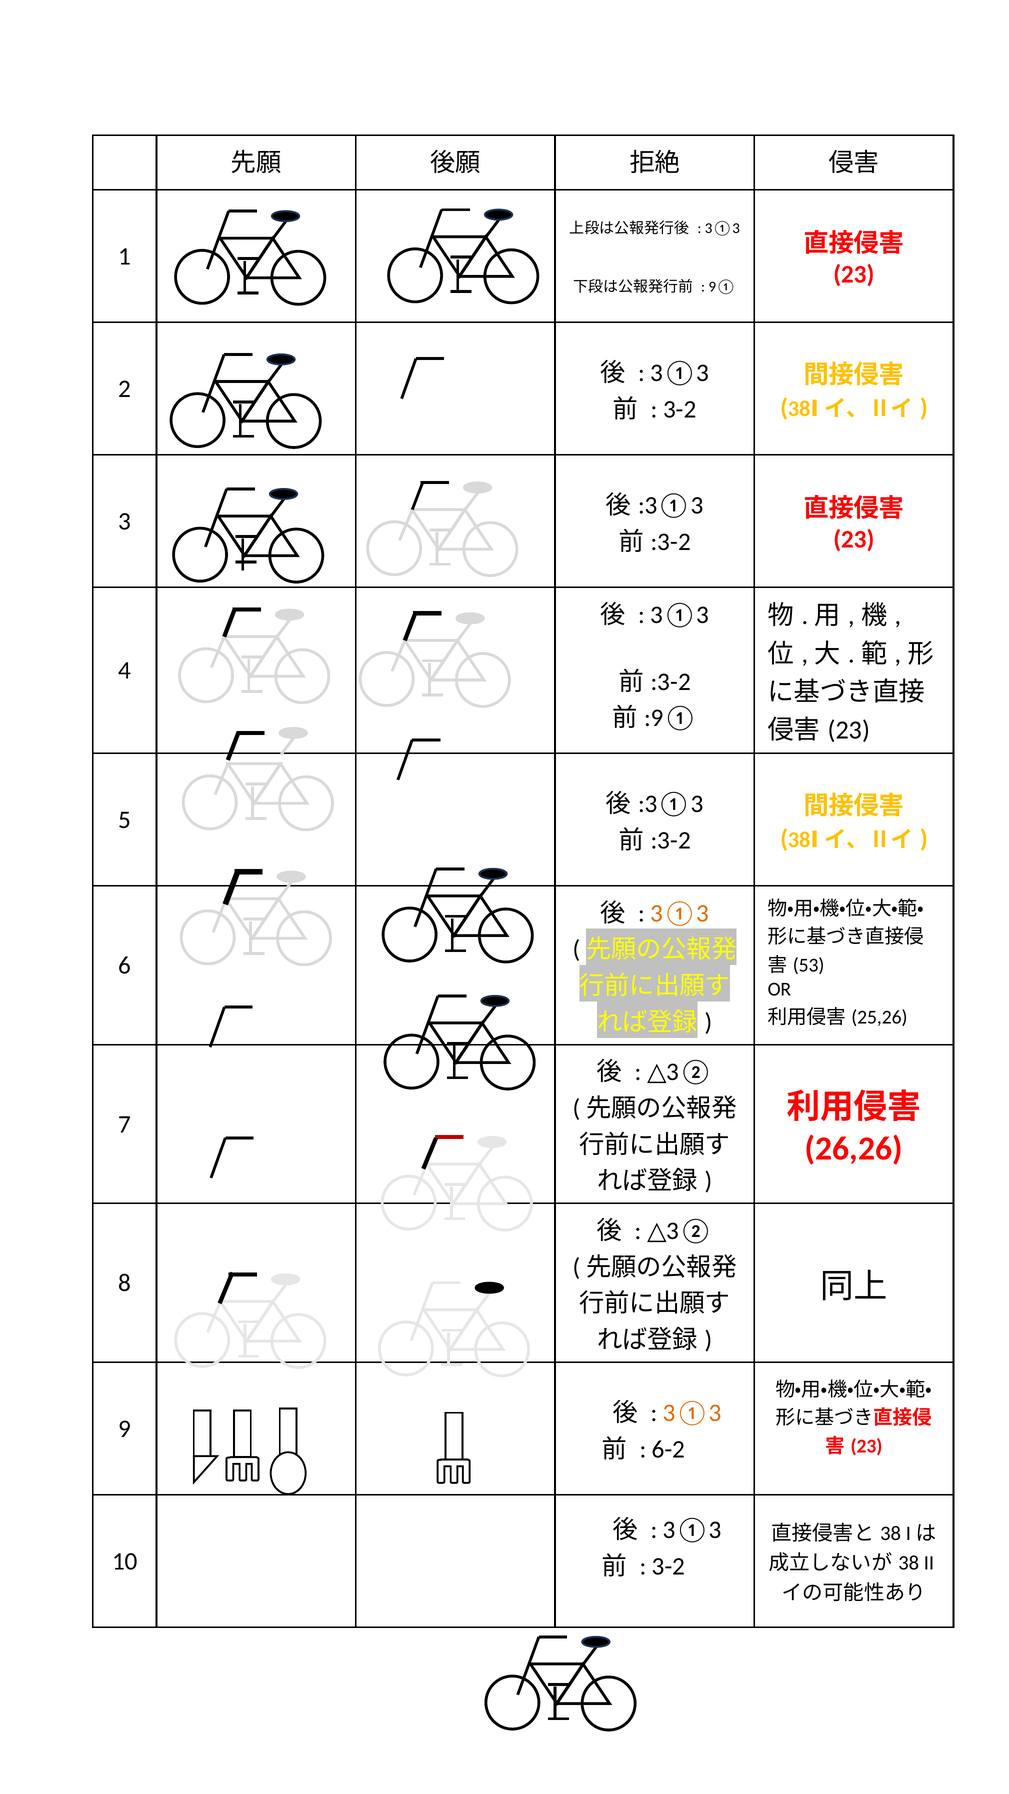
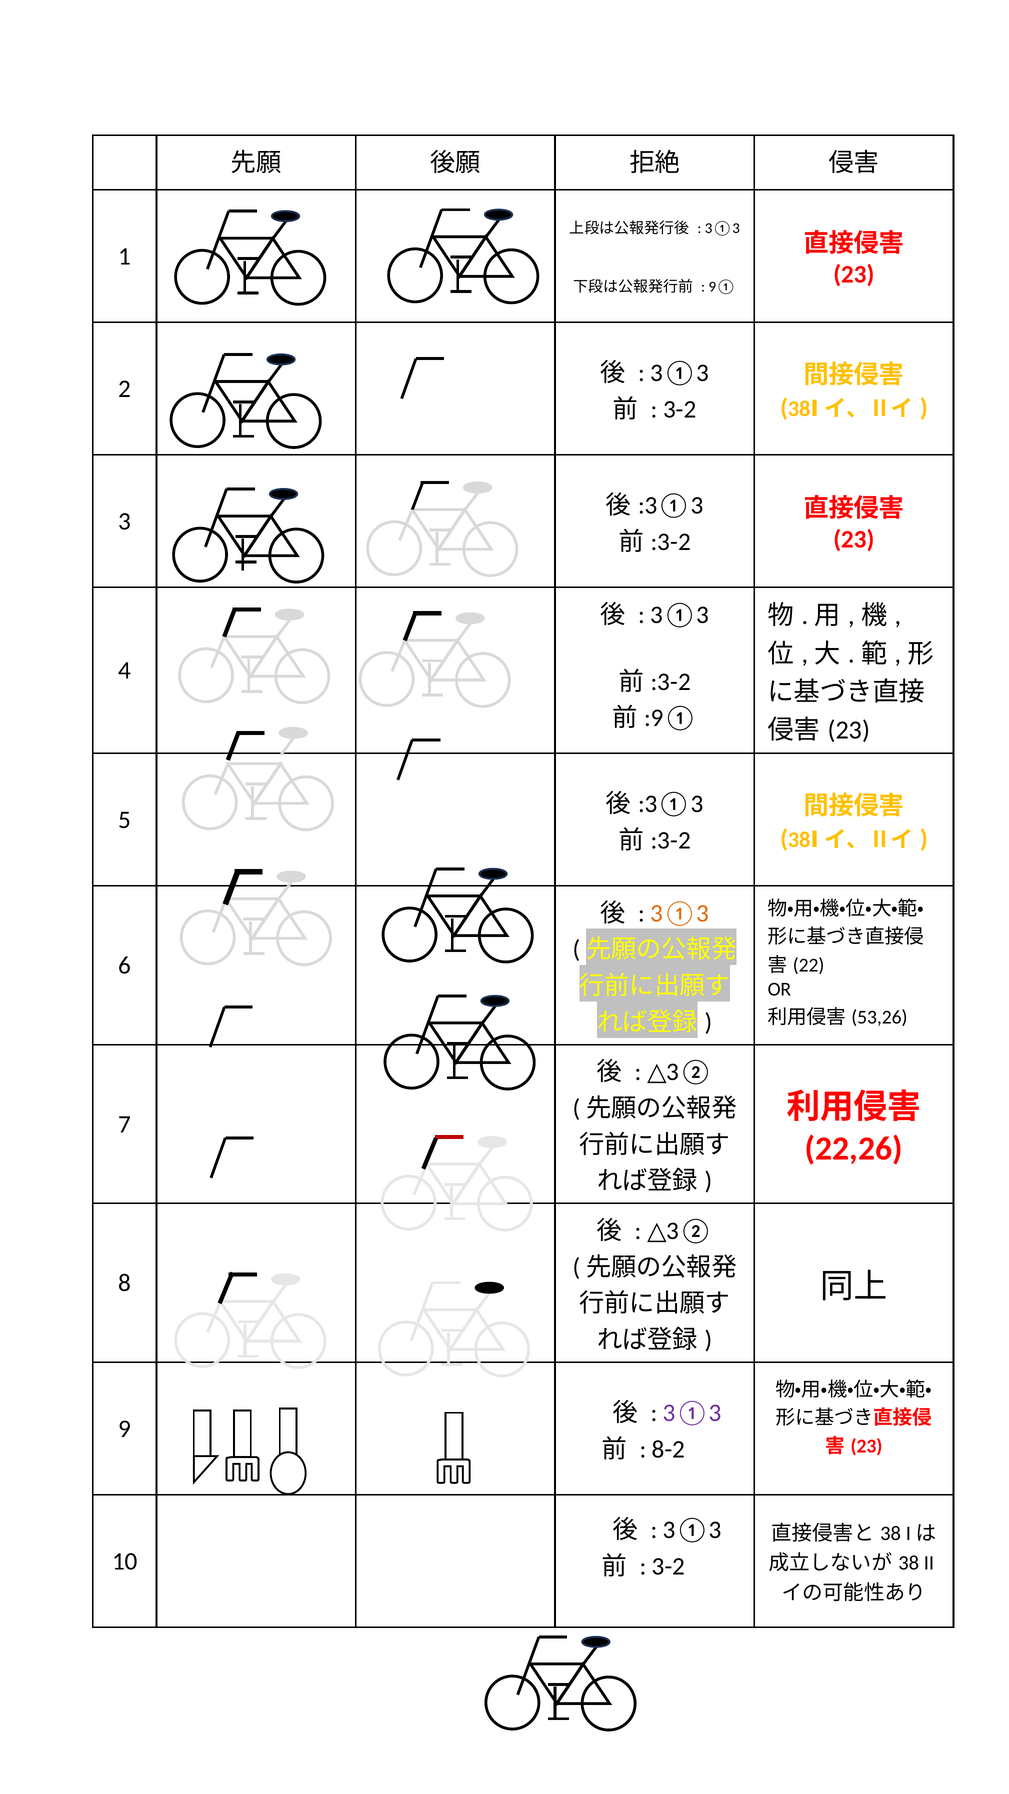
53: 53 -> 22 (809, 965)
25,26: 25,26 -> 53,26 (879, 1017)
26,26: 26,26 -> 22,26 (854, 1149)
3①3 colour: orange -> purple (692, 1413)
6-2: 6-2 -> 8-2 (668, 1449)
